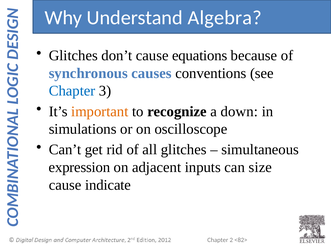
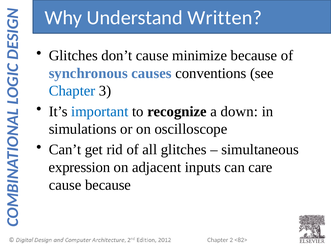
Algebra: Algebra -> Written (225, 18)
equations: equations -> minimize (200, 56)
important colour: orange -> blue (100, 112)
size: size -> care (260, 167)
cause indicate: indicate -> because (108, 185)
